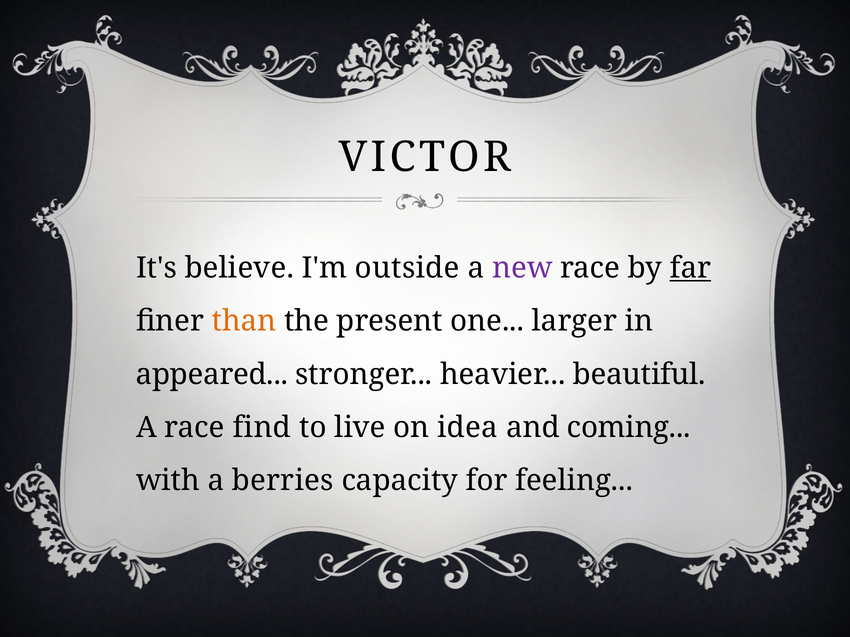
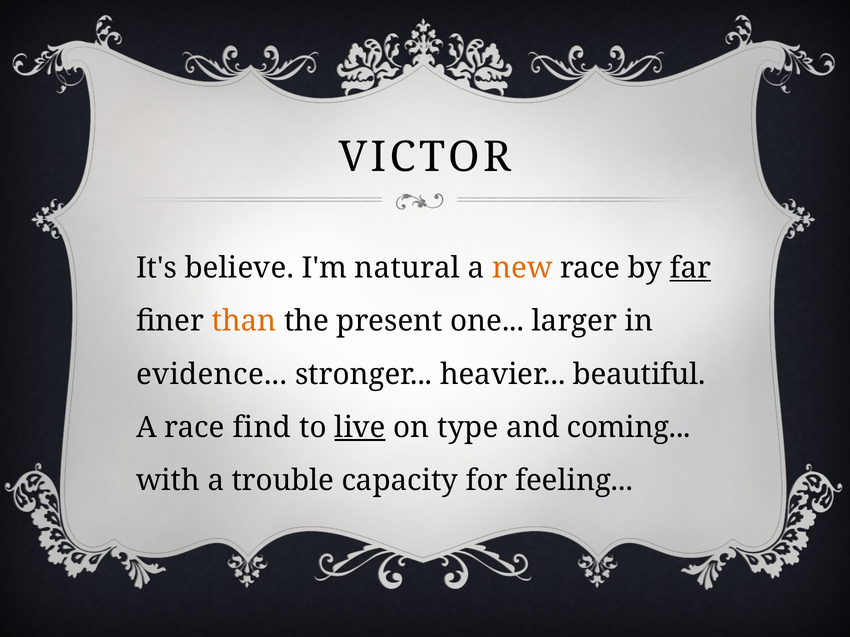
outside: outside -> natural (407, 268)
new colour: purple -> orange (522, 268)
appeared: appeared -> evidence (212, 375)
live underline: none -> present (360, 428)
idea: idea -> type (468, 428)
berries: berries -> trouble (283, 481)
